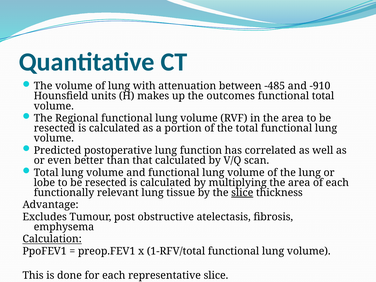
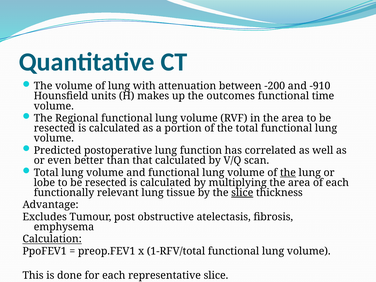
-485: -485 -> -200 (275, 86)
functional total: total -> time (323, 96)
the underline: none -> present (288, 173)
